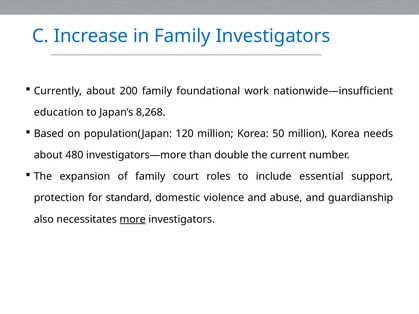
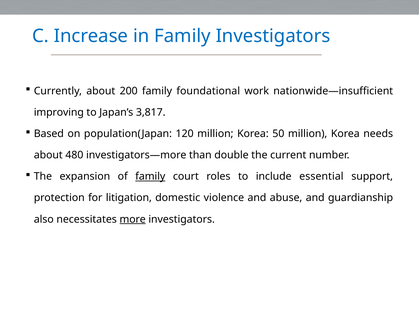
education: education -> improving (59, 113)
8,268: 8,268 -> 3,817 (151, 113)
family underline: none -> present (150, 177)
standard: standard -> litigation (129, 198)
